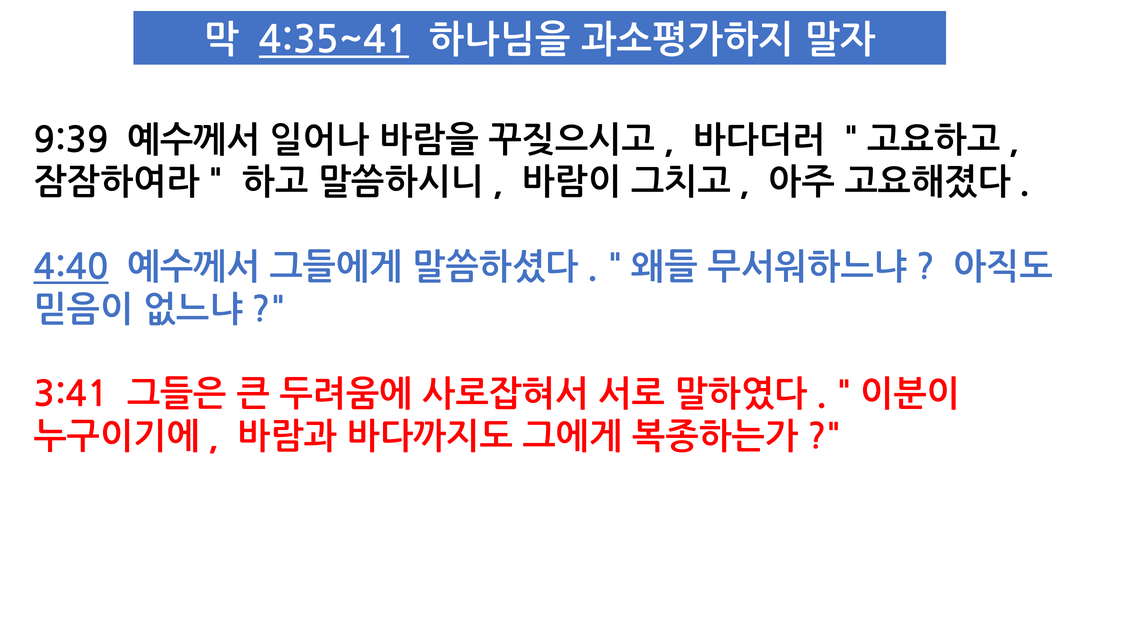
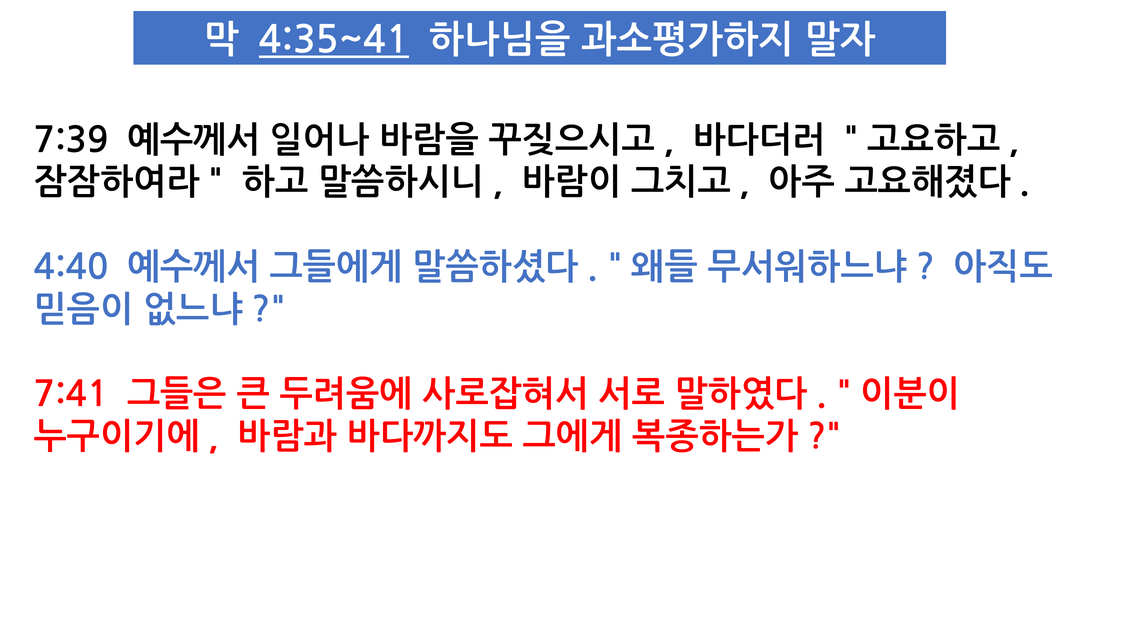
9:39: 9:39 -> 7:39 (71, 140)
4:40 underline: present -> none (71, 268)
3:41: 3:41 -> 7:41 (71, 395)
